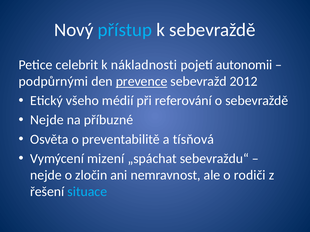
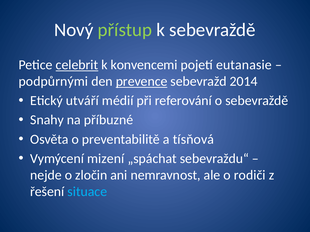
přístup colour: light blue -> light green (125, 30)
celebrit underline: none -> present (77, 65)
nákladnosti: nákladnosti -> konvencemi (144, 65)
autonomii: autonomii -> eutanasie (244, 65)
2012: 2012 -> 2014 (244, 82)
všeho: všeho -> utváří (82, 101)
Nejde: Nejde -> Snahy (47, 120)
